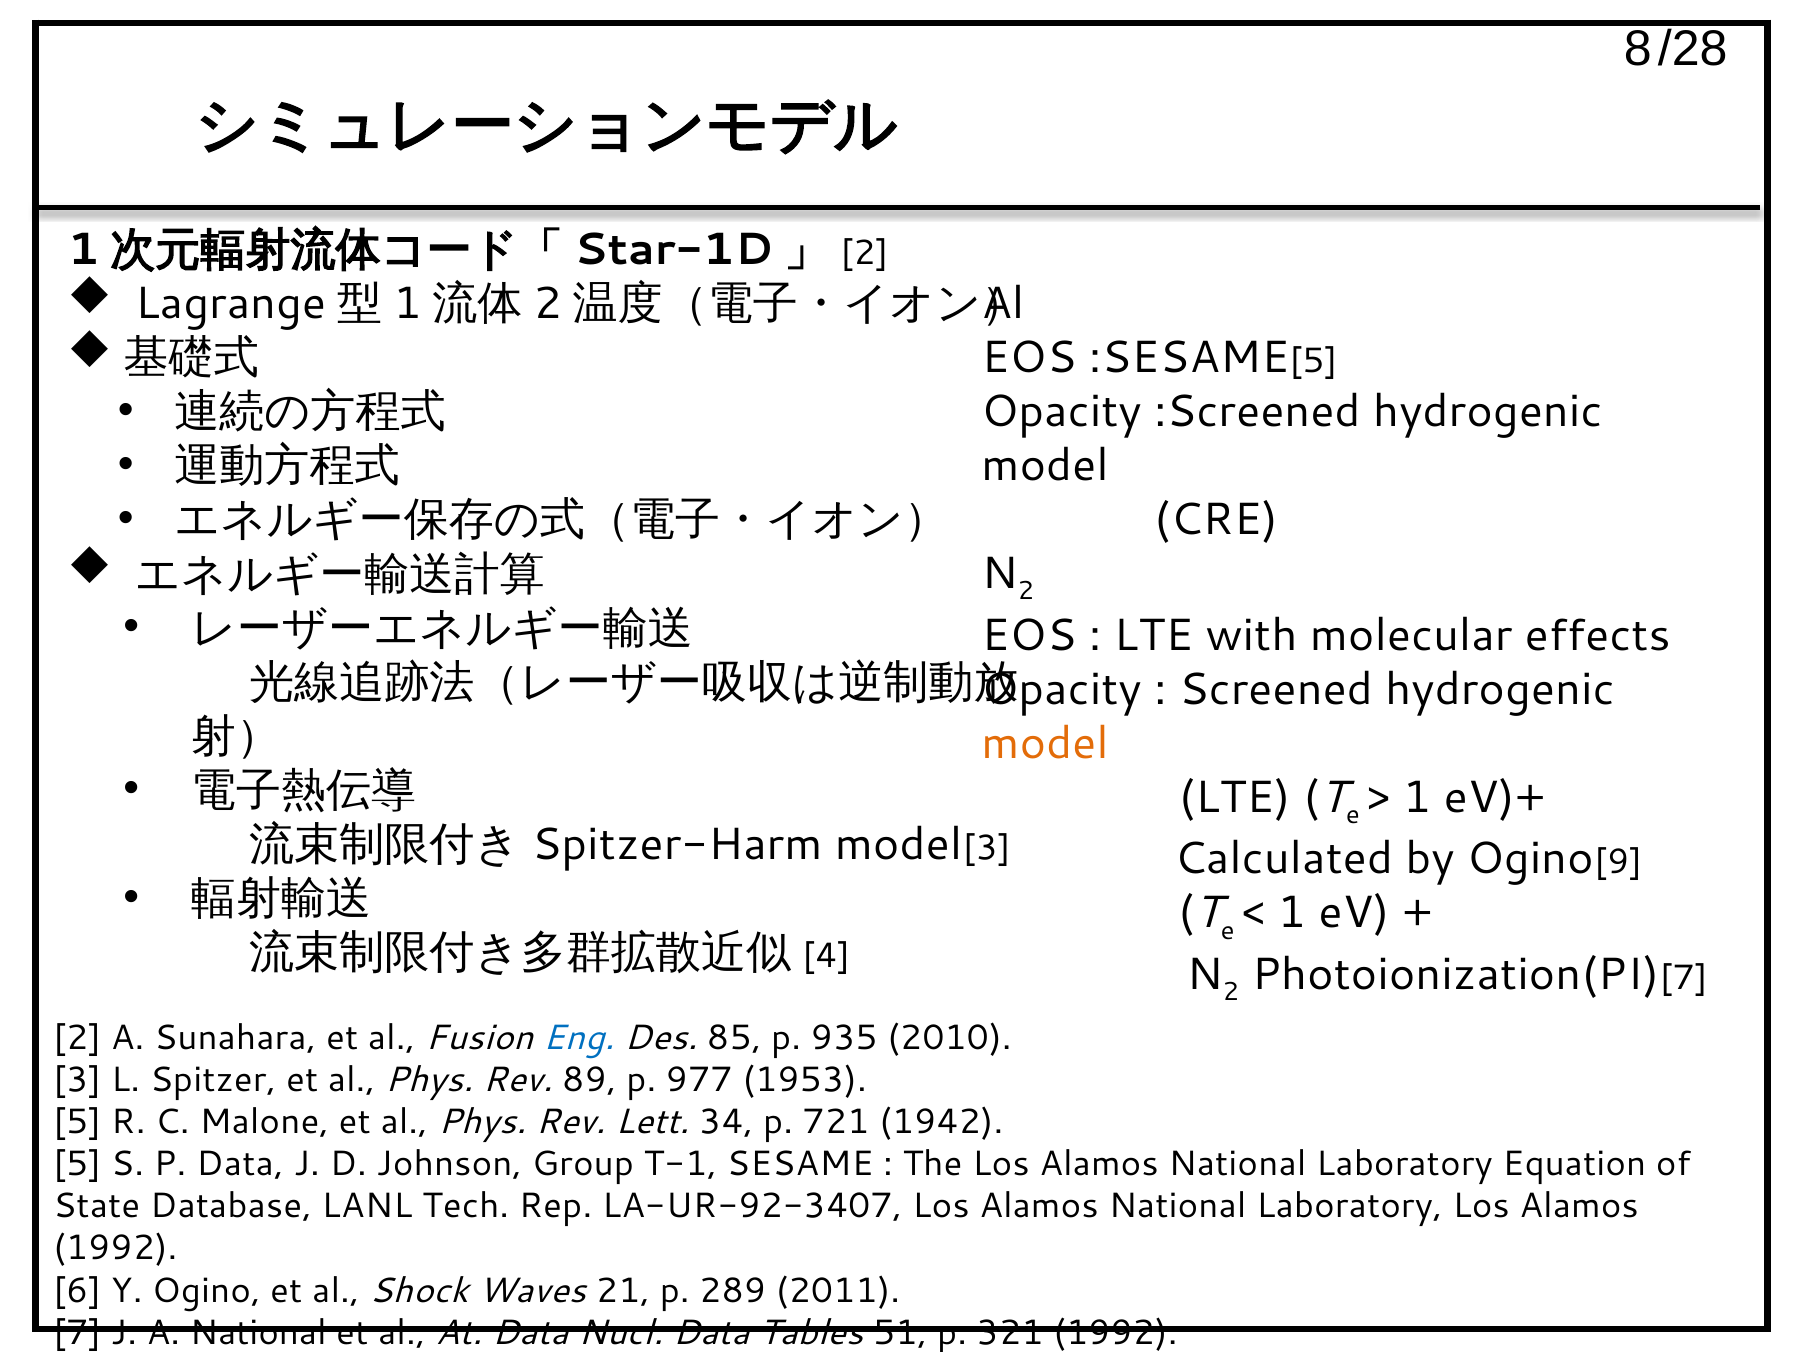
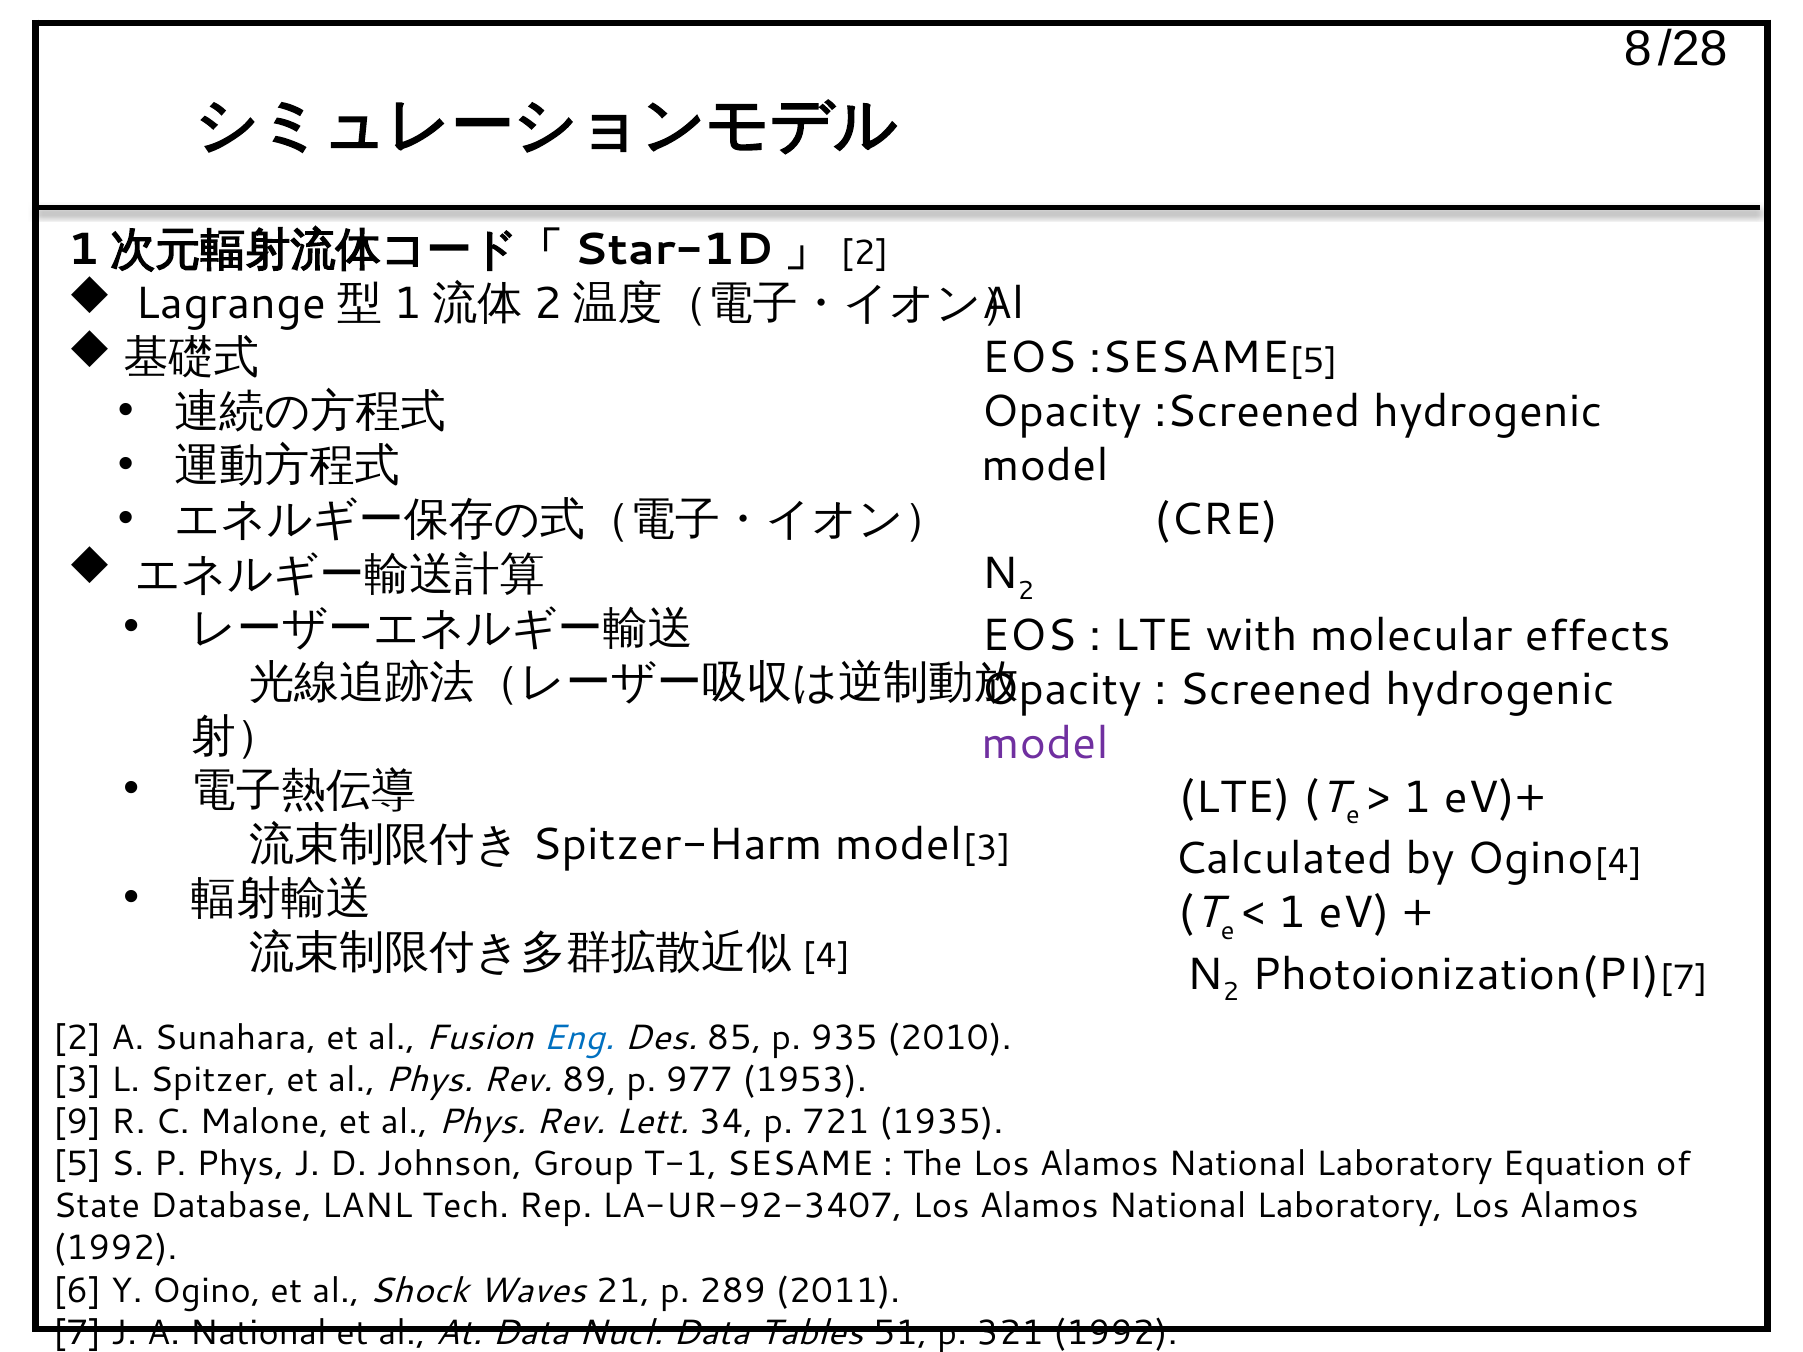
model colour: orange -> purple (1045, 743)
Ogino 9: 9 -> 4 (1618, 862)
5: 5 -> 9 (77, 1122)
1942: 1942 -> 1935 (941, 1122)
P Data: Data -> Phys (240, 1164)
